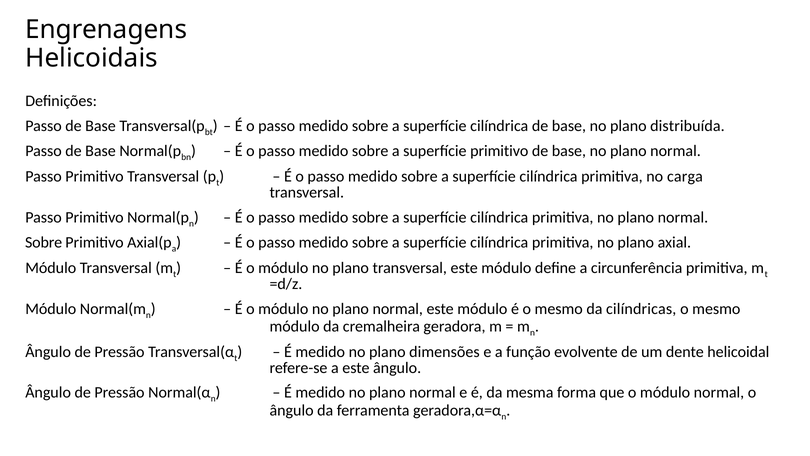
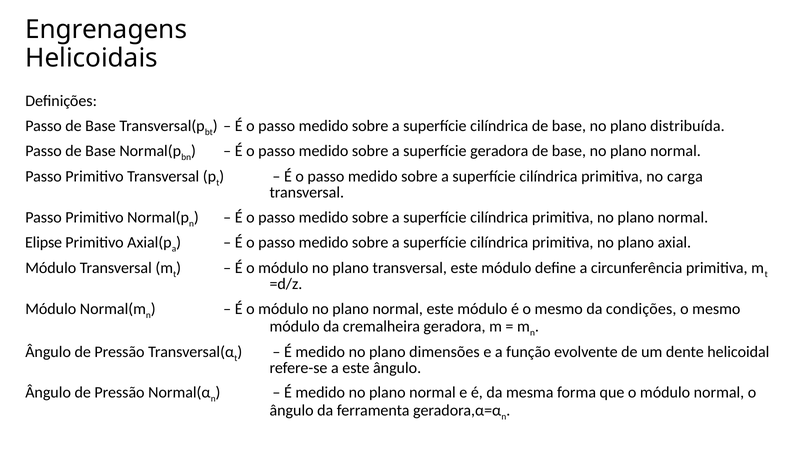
superfície primitivo: primitivo -> geradora (499, 151)
Sobre: Sobre -> Elipse (44, 242)
cilíndricas: cilíndricas -> condições (641, 308)
